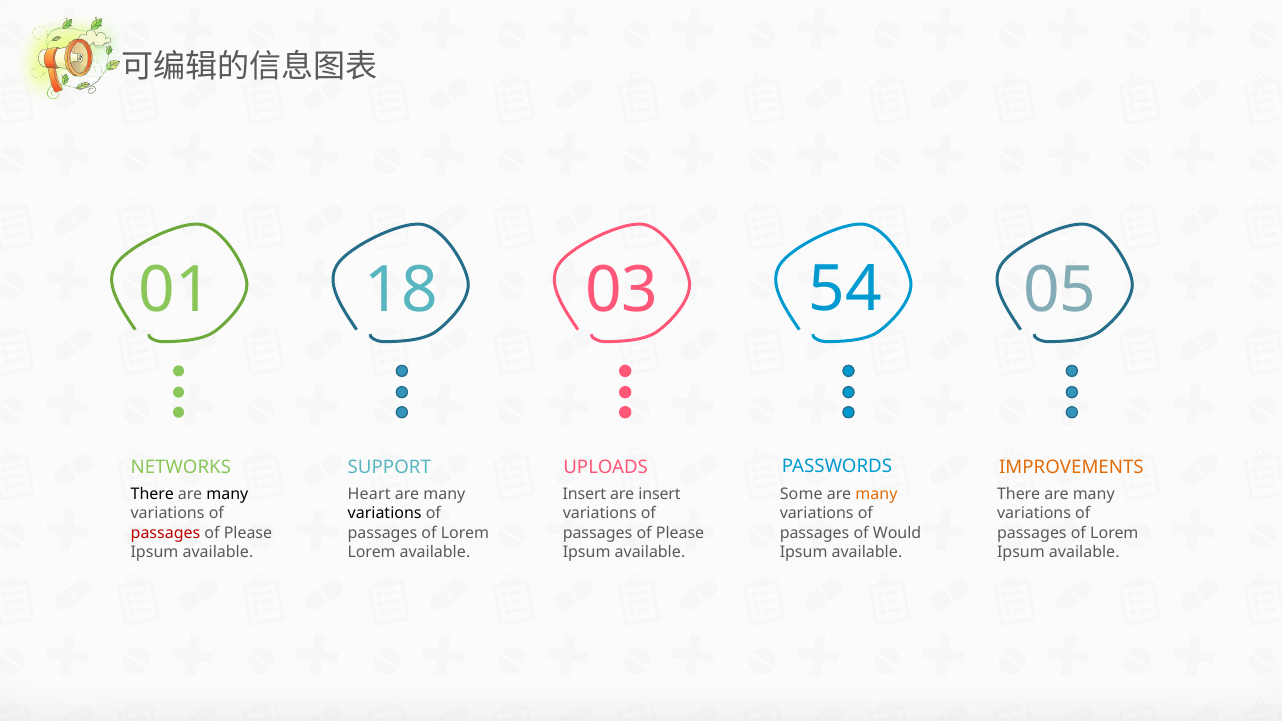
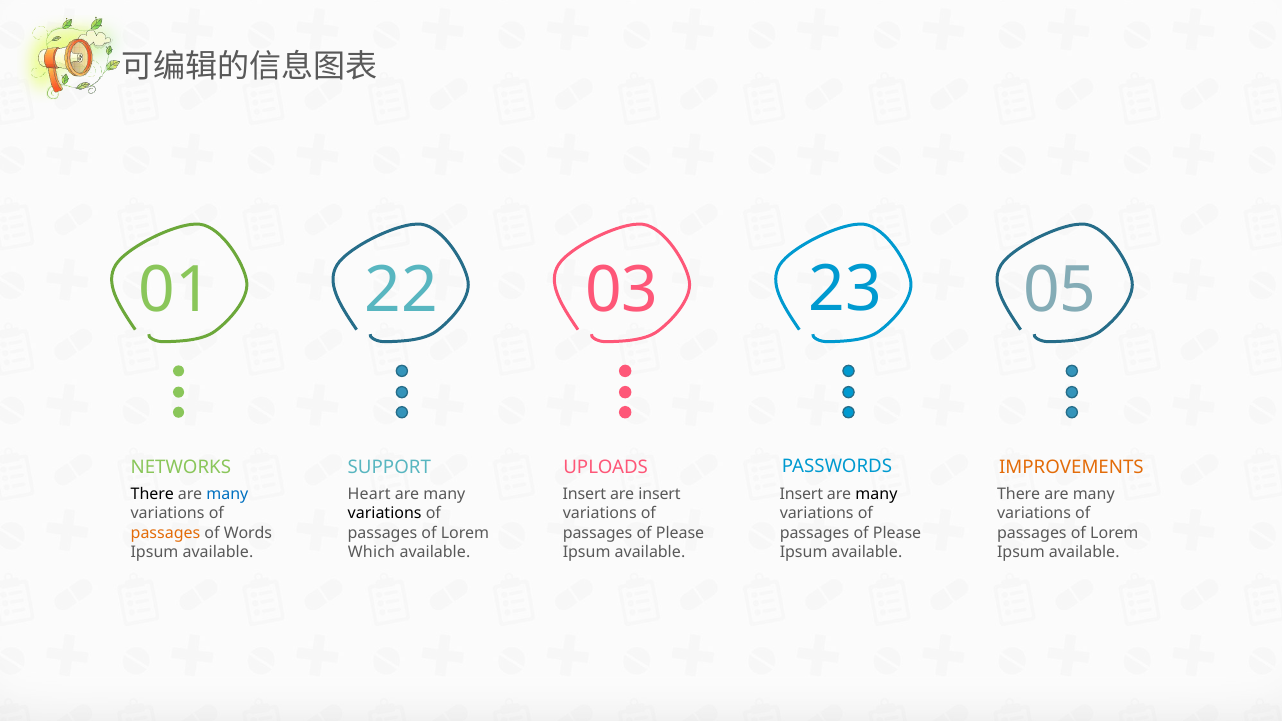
18: 18 -> 22 (402, 291)
54: 54 -> 23 (845, 290)
many colour: black -> blue (227, 494)
Some: Some -> Insert (801, 494)
many colour: orange -> black (876, 494)
passages colour: red -> orange (165, 533)
Please: Please -> Words (248, 533)
Would: Would -> Please (897, 533)
Lorem: Lorem -> Which (371, 552)
